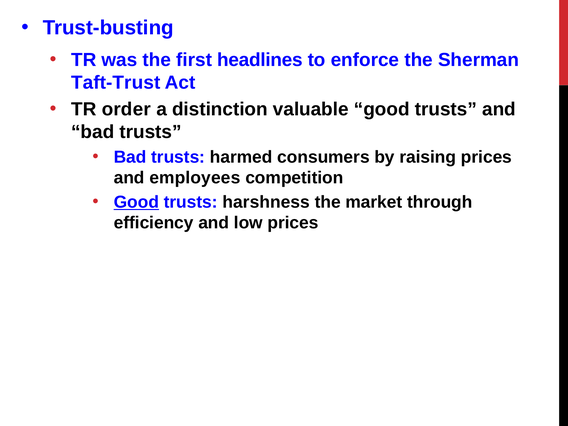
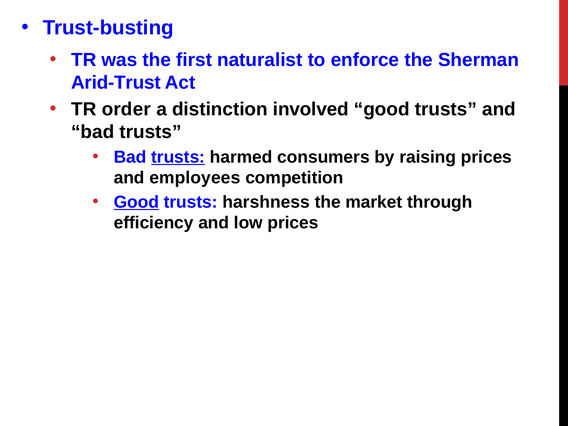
headlines: headlines -> naturalist (260, 60)
Taft-Trust: Taft-Trust -> Arid-Trust (116, 83)
valuable: valuable -> involved (311, 109)
trusts underline: none -> present (178, 157)
